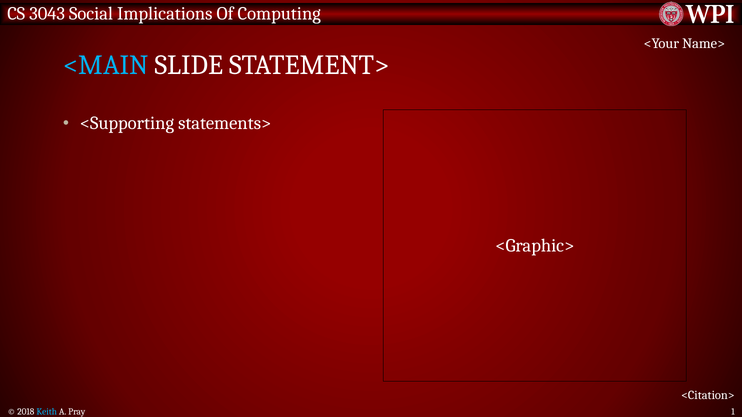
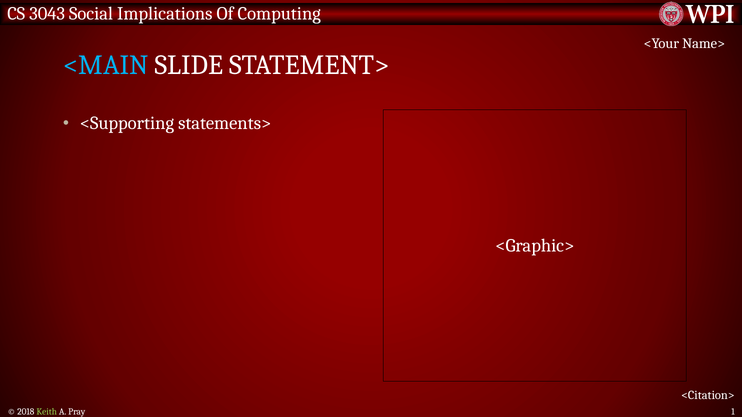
Keith colour: light blue -> light green (47, 412)
